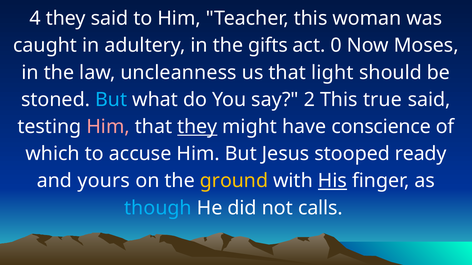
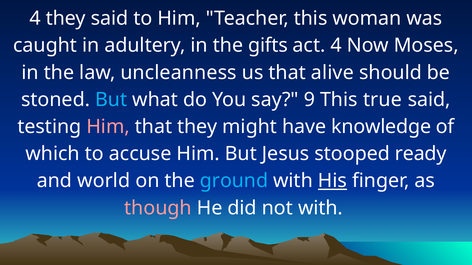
act 0: 0 -> 4 (336, 46)
light: light -> alive (332, 73)
2: 2 -> 9 (309, 100)
they underline: present -> none (197, 127)
conscience: conscience -> knowledge (381, 127)
yours: yours -> world (104, 181)
ground colour: yellow -> light blue (234, 181)
though colour: light blue -> pink (158, 208)
not calls: calls -> with (320, 208)
